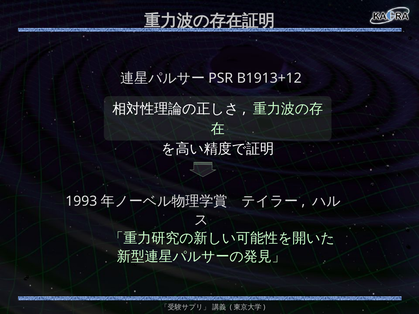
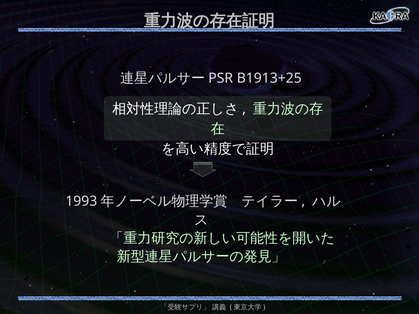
B1913+12: B1913+12 -> B1913+25 (269, 78)
